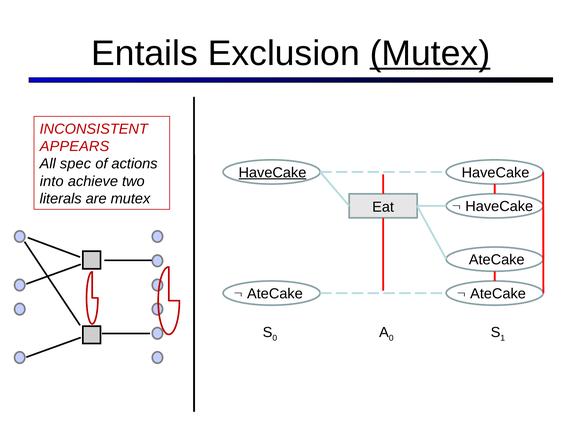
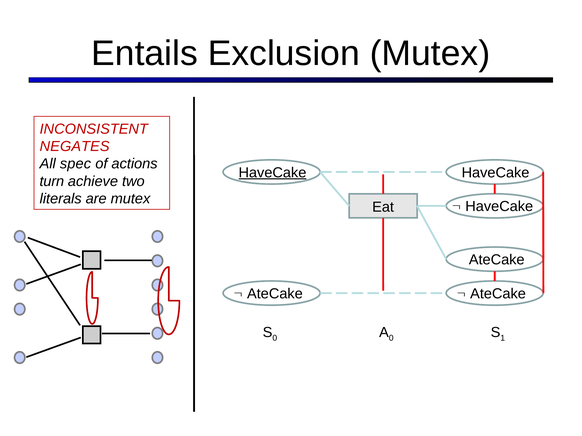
Mutex underline: present -> none (430, 53)
APPEARS: APPEARS -> NEGATES (75, 147)
into: into -> turn (52, 182)
